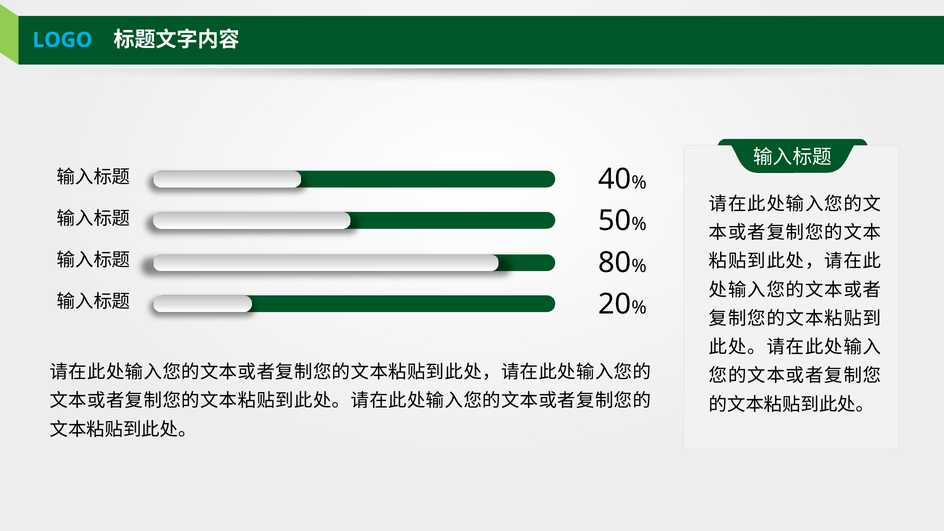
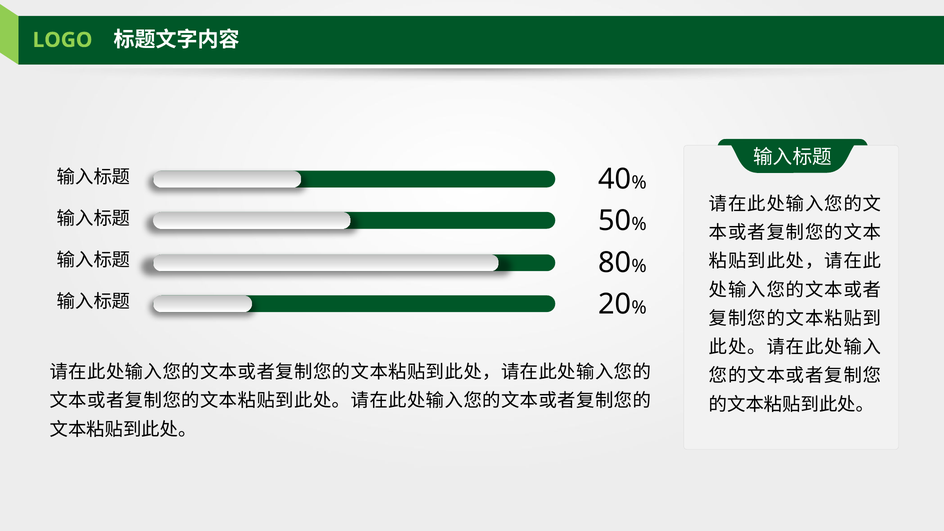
LOGO colour: light blue -> light green (63, 40)
